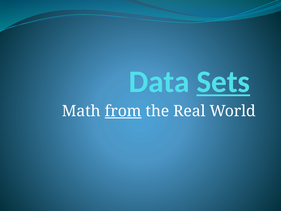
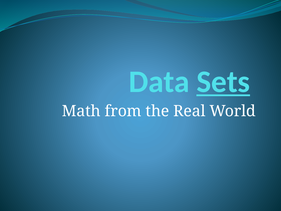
from underline: present -> none (123, 111)
